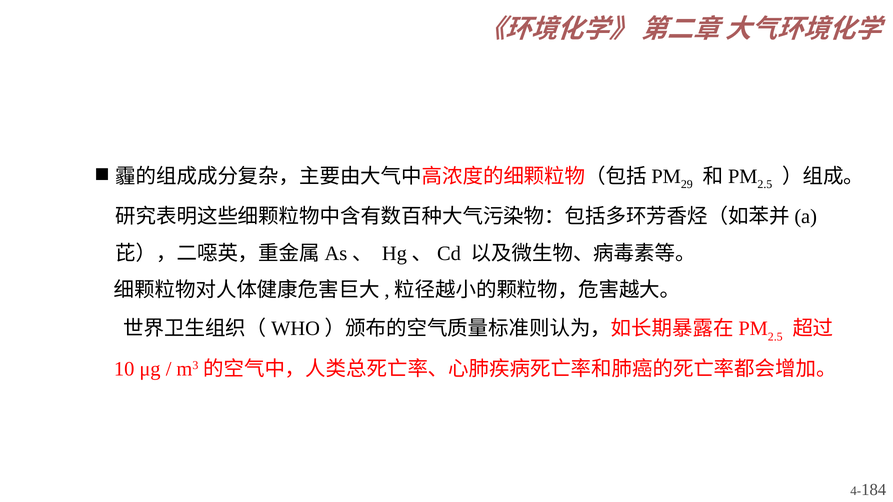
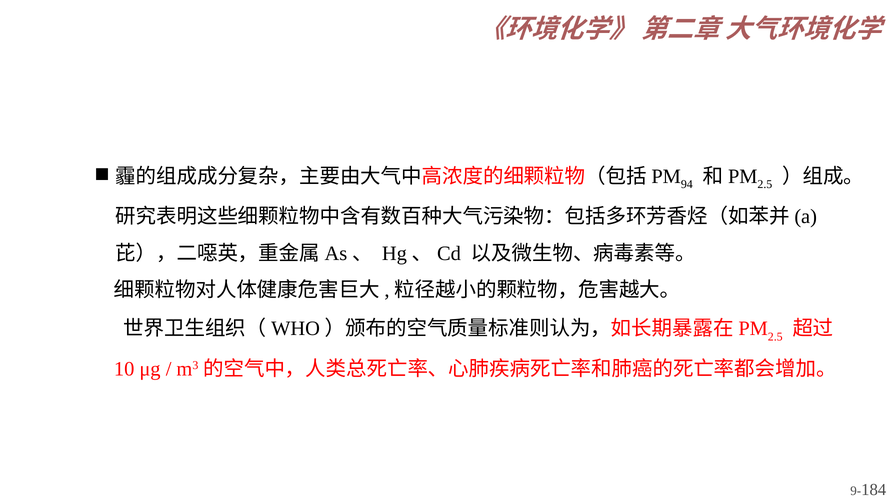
29: 29 -> 94 (687, 185)
4-: 4- -> 9- (856, 491)
